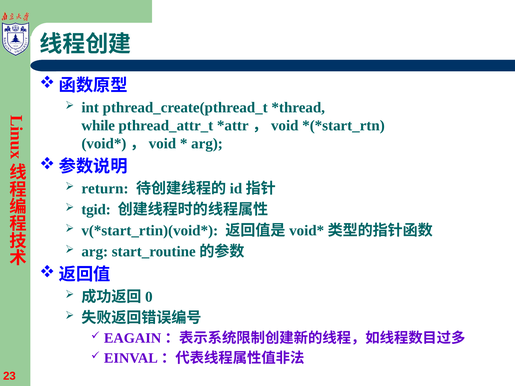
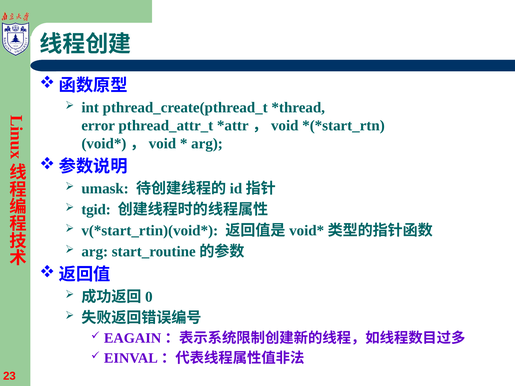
while: while -> error (98, 126)
return: return -> umask (105, 189)
